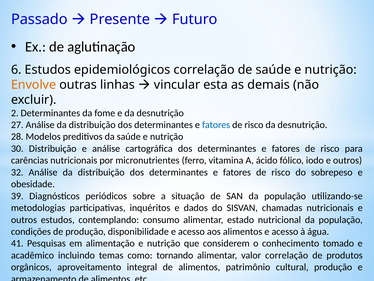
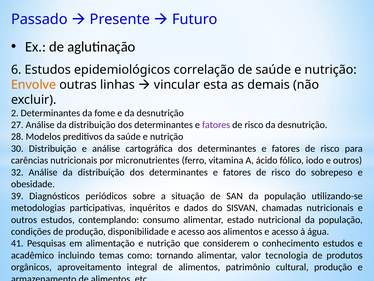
fatores colour: blue -> purple (216, 125)
conhecimento tomado: tomado -> estudos (338, 243)
valor correlação: correlação -> tecnologia (287, 255)
